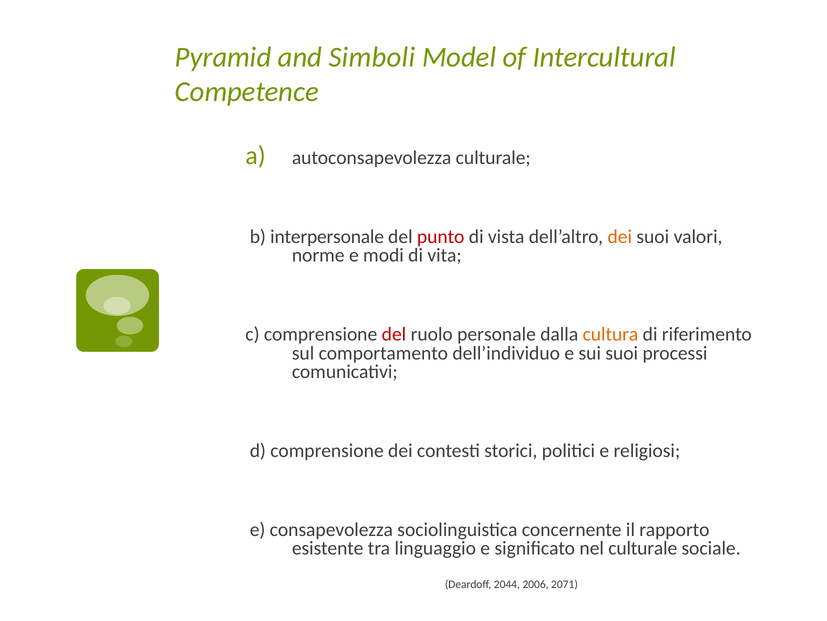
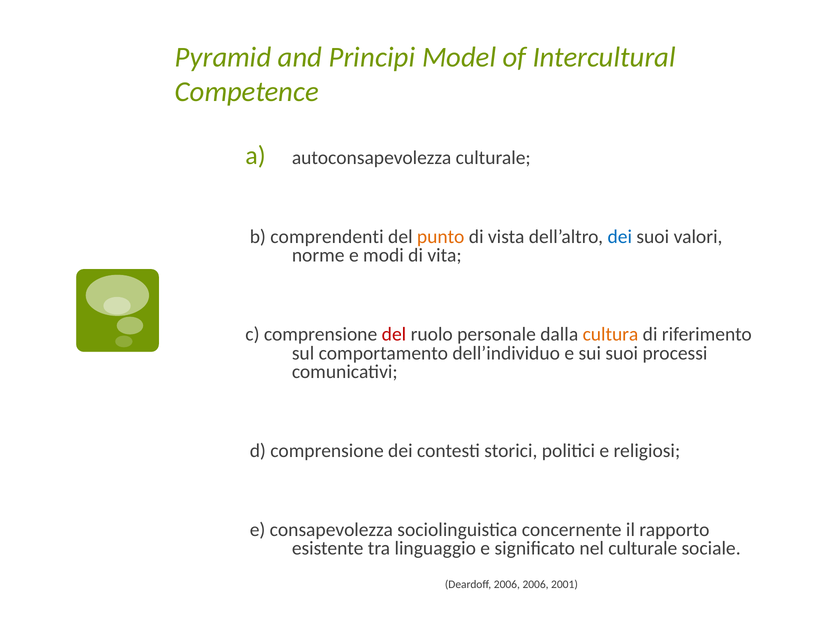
Simboli: Simboli -> Principi (372, 57)
interpersonale: interpersonale -> comprendenti (327, 236)
punto colour: red -> orange (441, 236)
dei colour: orange -> blue (620, 236)
Deardoff 2044: 2044 -> 2006 (507, 584)
2071: 2071 -> 2001 (564, 584)
